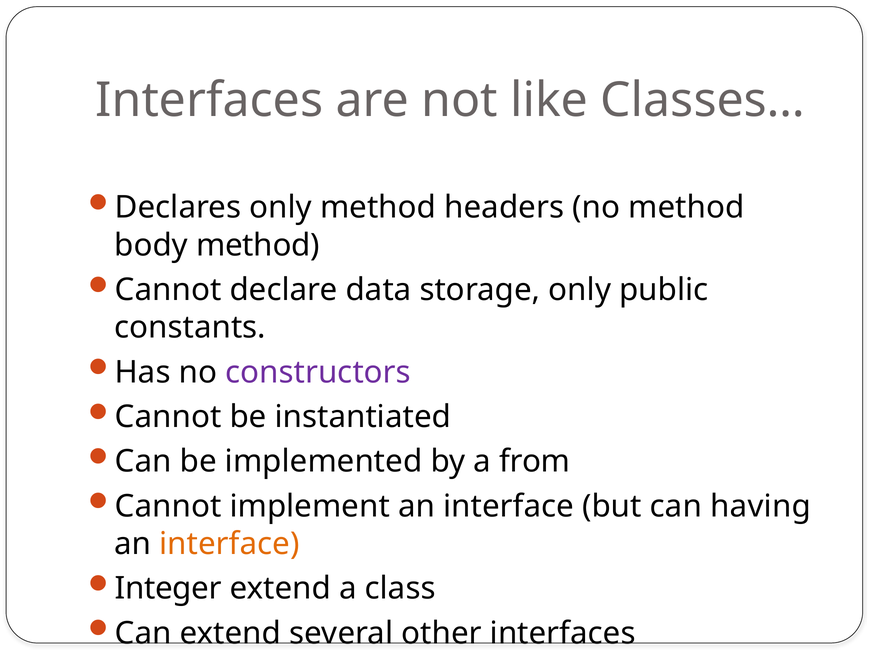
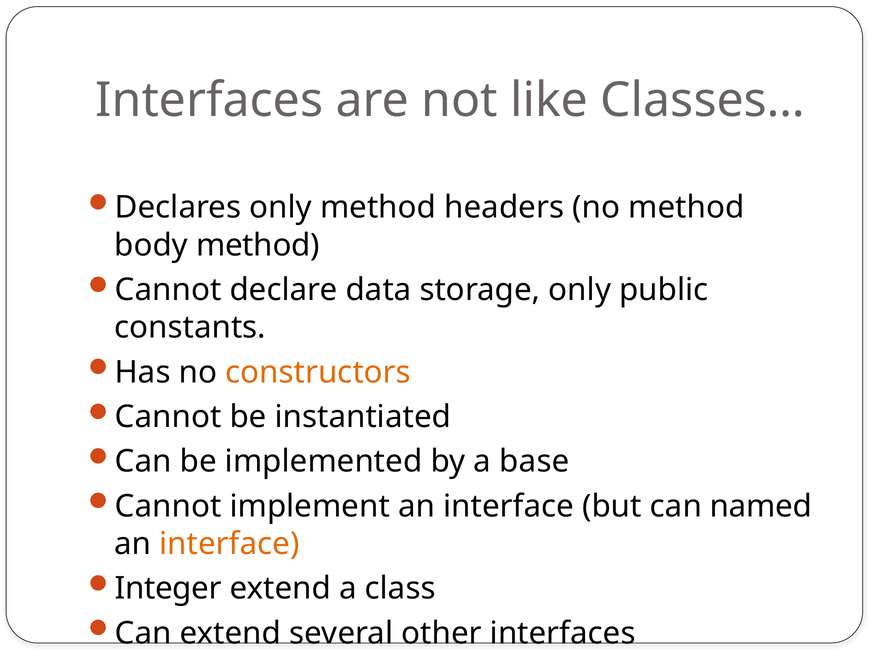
constructors colour: purple -> orange (318, 372)
from: from -> base (534, 461)
having: having -> named (761, 506)
